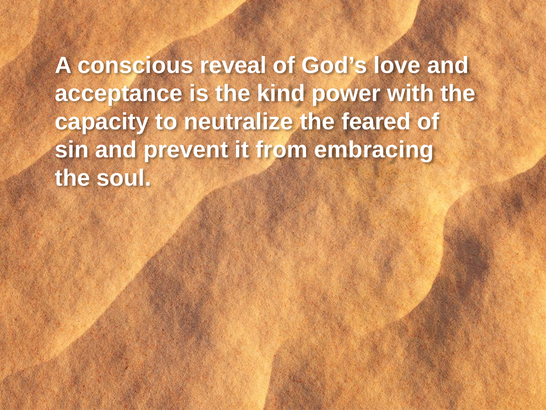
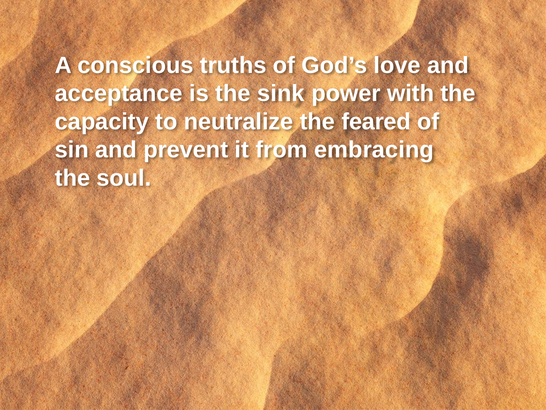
reveal: reveal -> truths (233, 65)
kind: kind -> sink (281, 93)
